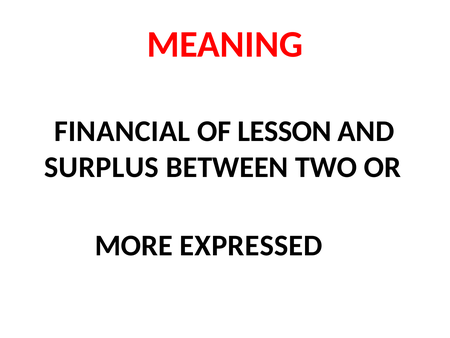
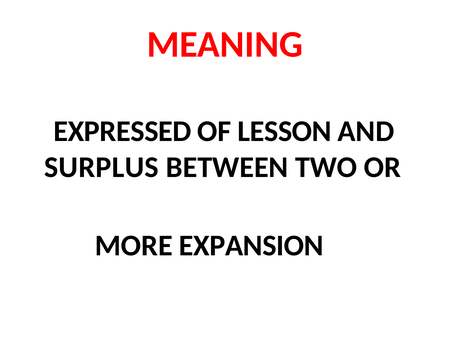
FINANCIAL: FINANCIAL -> EXPRESSED (122, 131)
EXPRESSED: EXPRESSED -> EXPANSION (251, 245)
